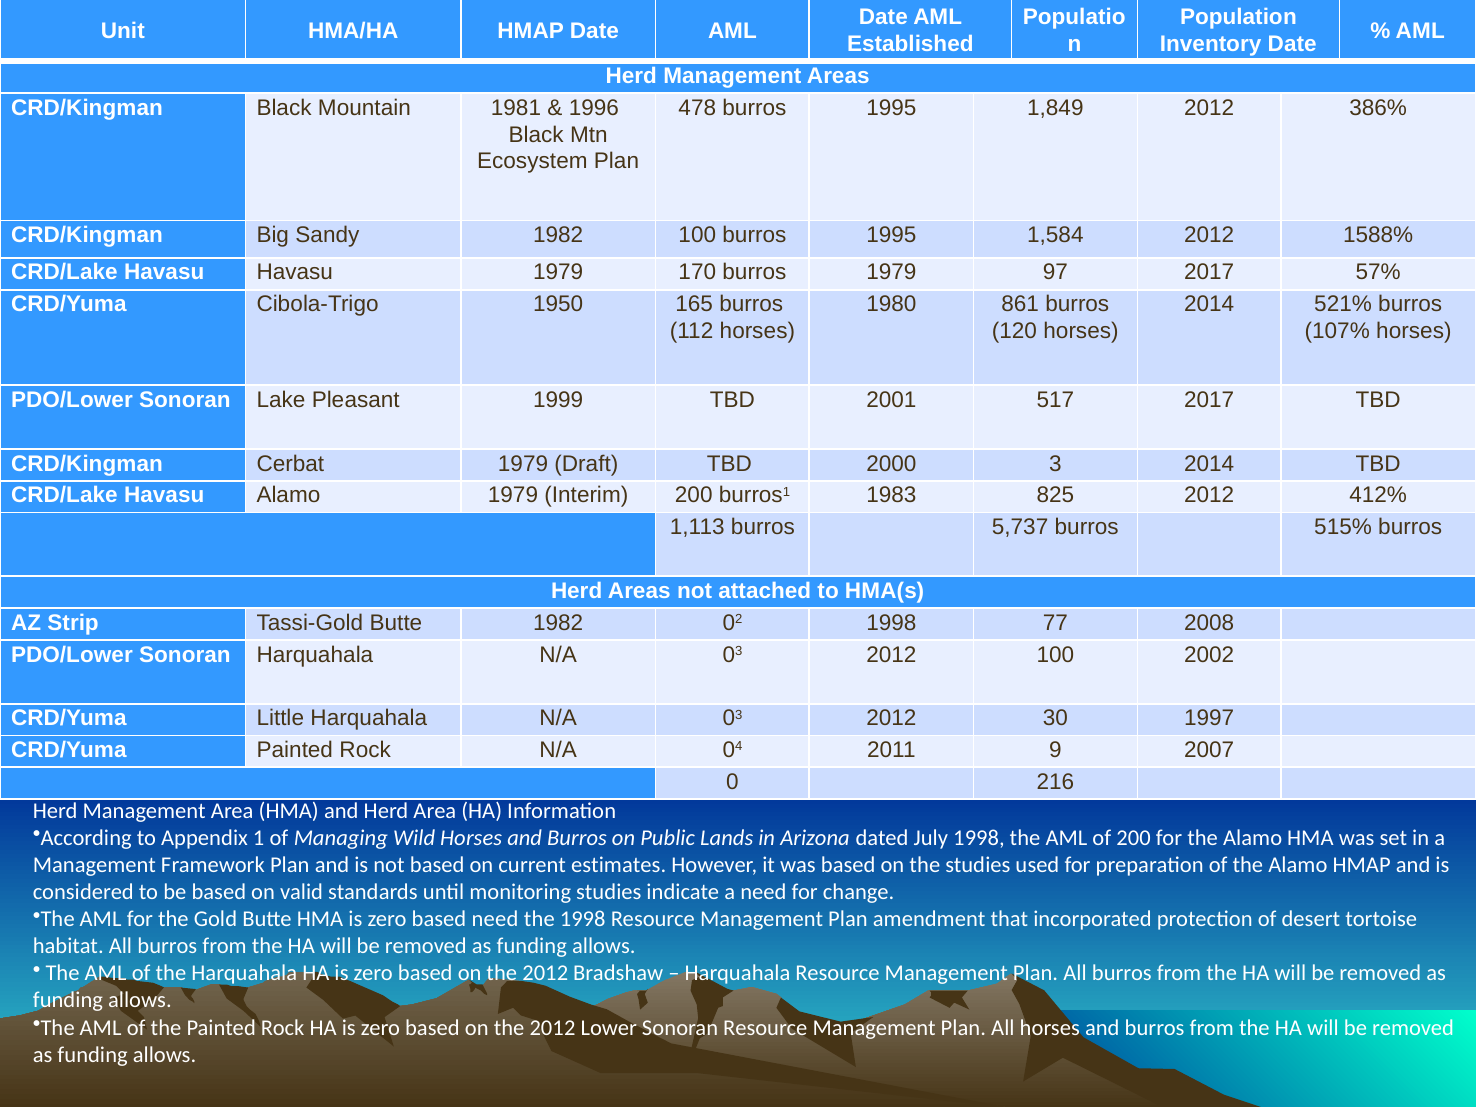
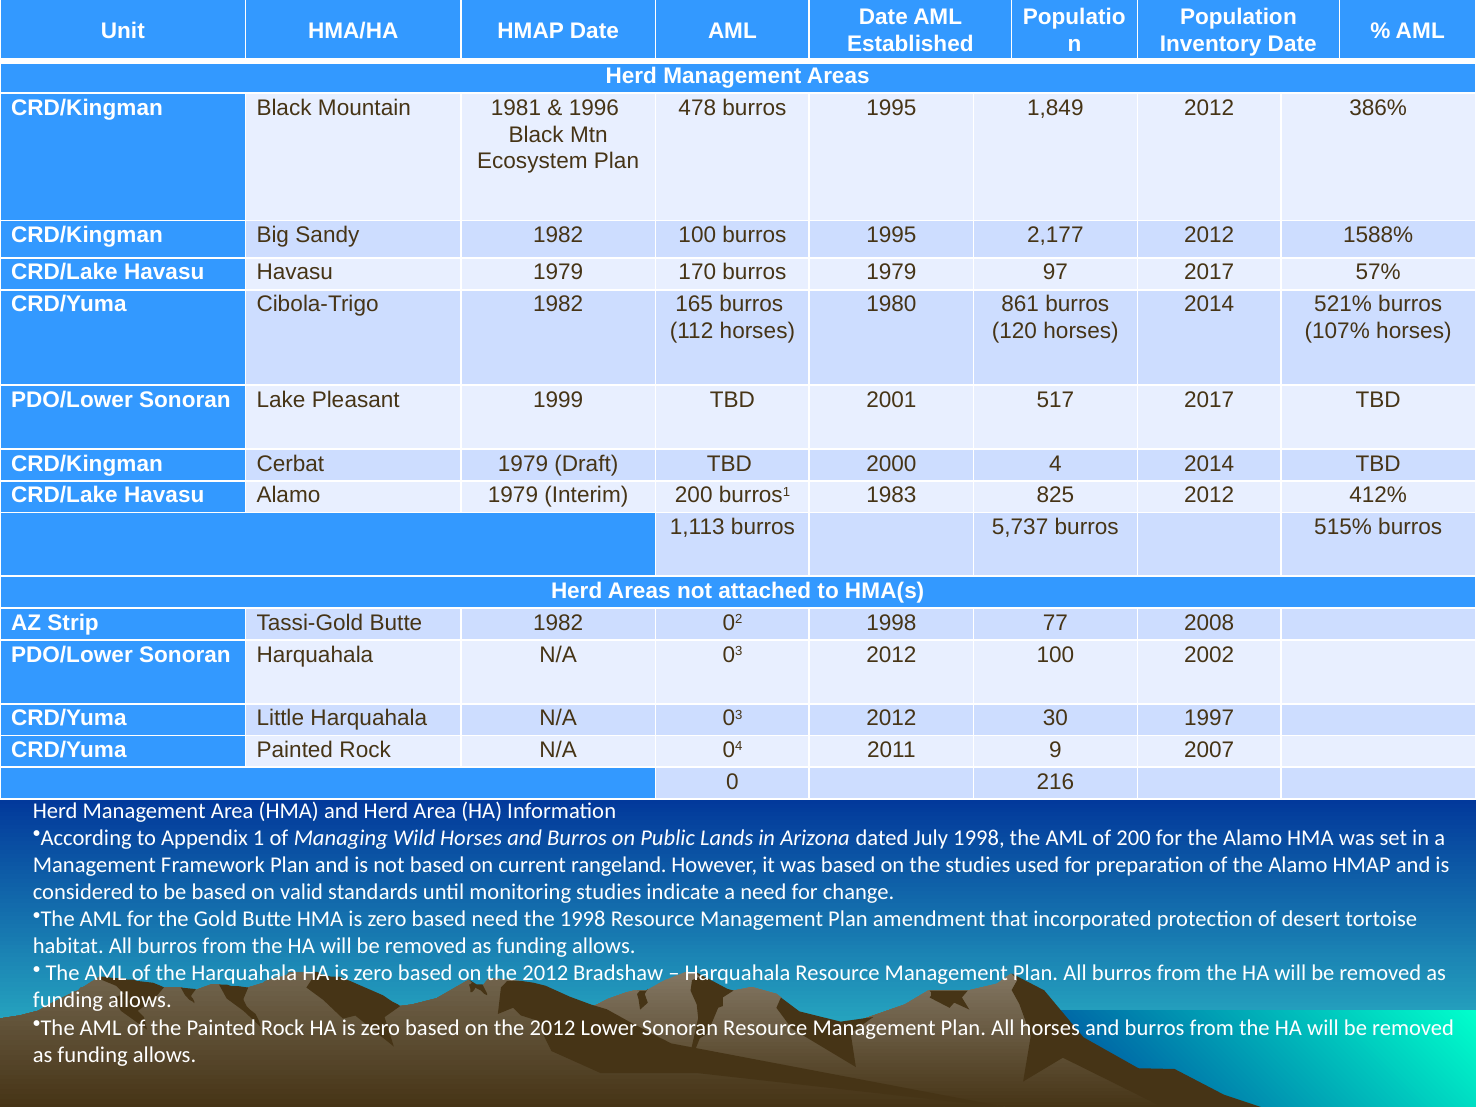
1,584: 1,584 -> 2,177 (1055, 235)
Cibola-Trigo 1950: 1950 -> 1982 (558, 304)
3: 3 -> 4 (1055, 464)
estimates: estimates -> rangeland (619, 865)
